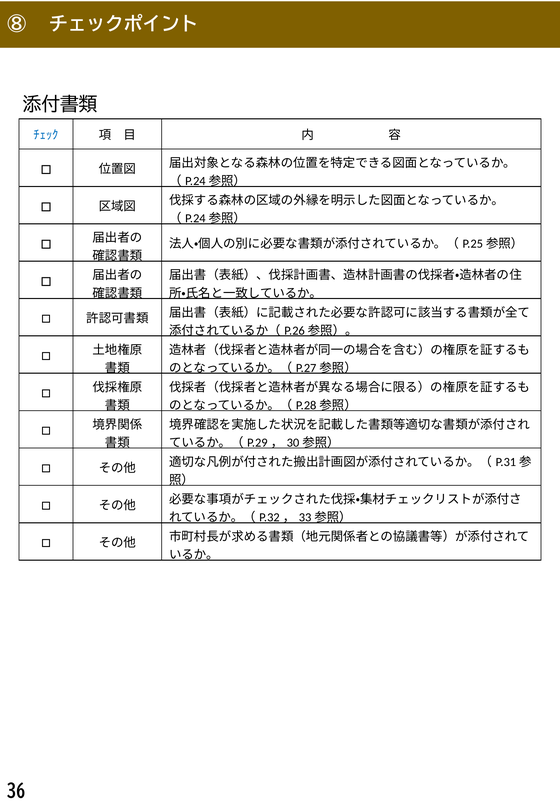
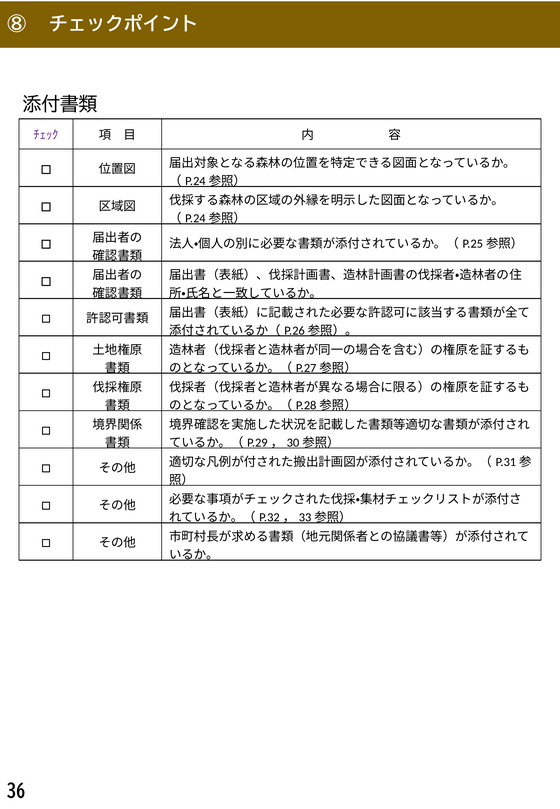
ﾁｪｯｸ colour: blue -> purple (46, 135)
